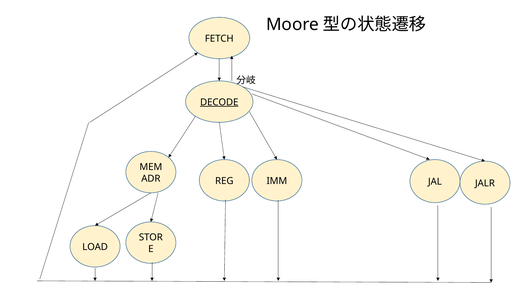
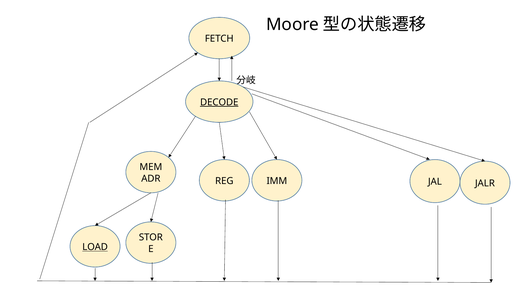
LOAD underline: none -> present (95, 248)
